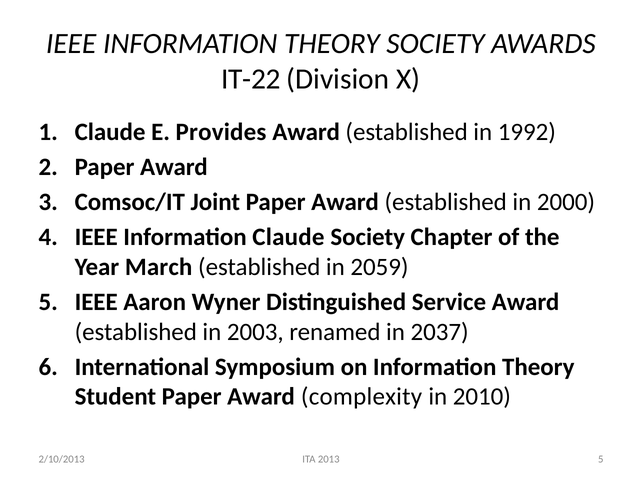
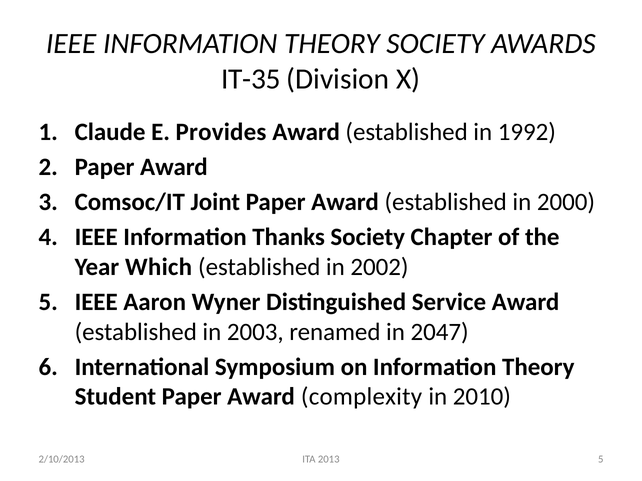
IT-22: IT-22 -> IT-35 (251, 79)
Information Claude: Claude -> Thanks (289, 237)
March: March -> Which (159, 267)
2059: 2059 -> 2002 (380, 267)
2037: 2037 -> 2047 (440, 332)
